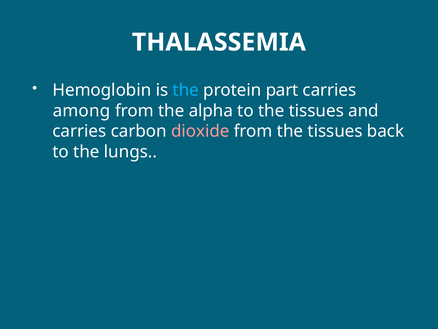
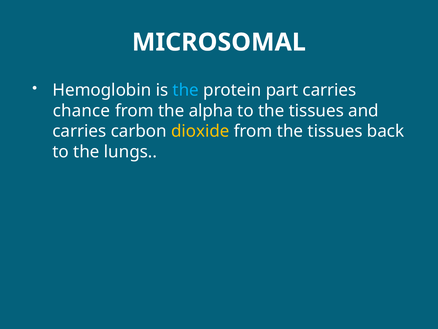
THALASSEMIA: THALASSEMIA -> MICROSOMAL (219, 42)
among: among -> chance (81, 111)
dioxide colour: pink -> yellow (200, 131)
